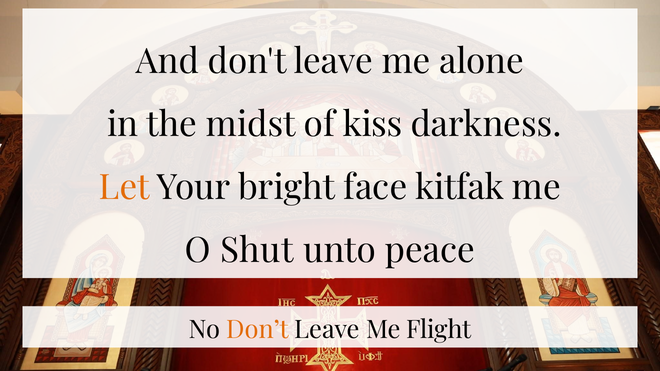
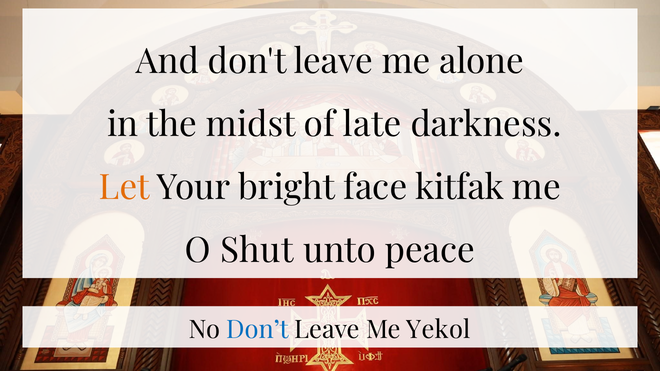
kiss: kiss -> late (372, 125)
Don’t colour: orange -> blue (258, 330)
Flight: Flight -> Yekol (438, 330)
